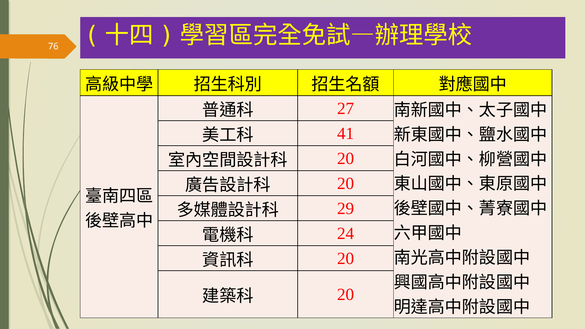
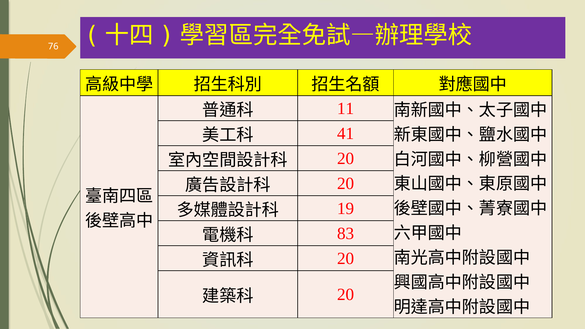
27: 27 -> 11 (346, 108)
29: 29 -> 19 (346, 209)
24: 24 -> 83 (346, 234)
